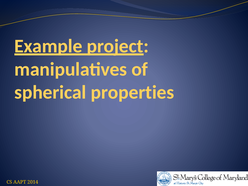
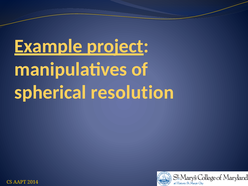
properties: properties -> resolution (132, 92)
